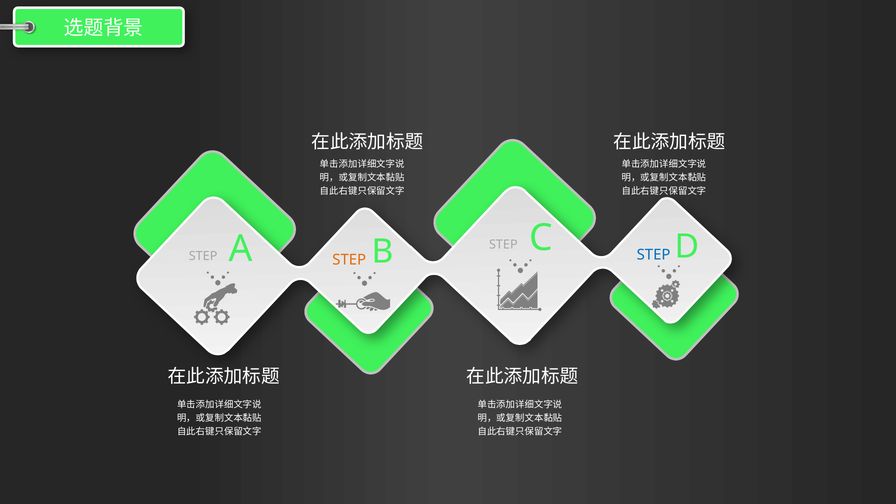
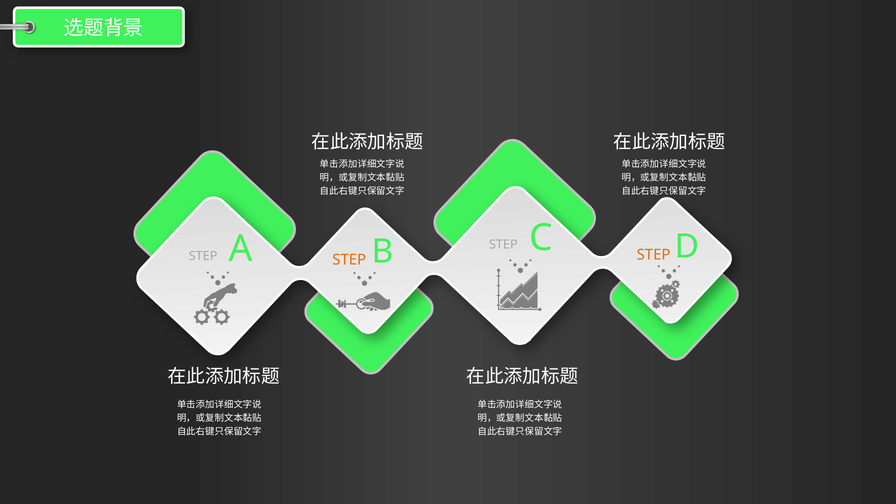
STEP colour: blue -> orange (654, 255)
